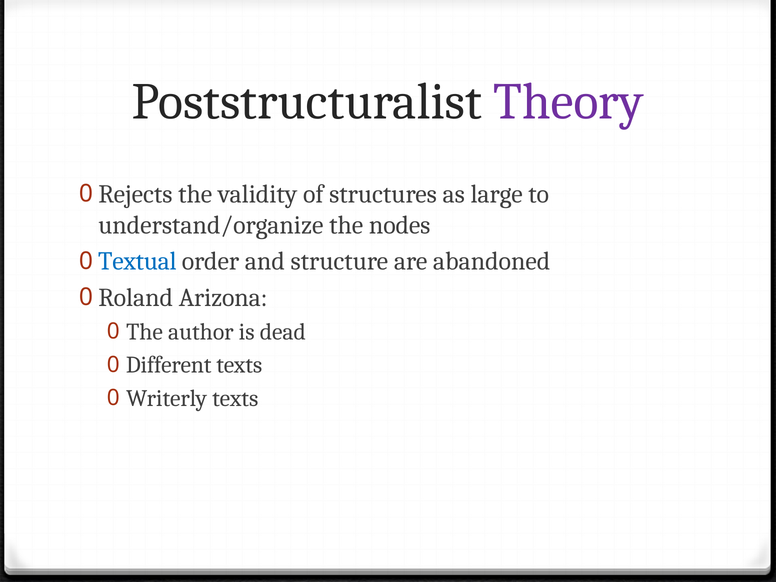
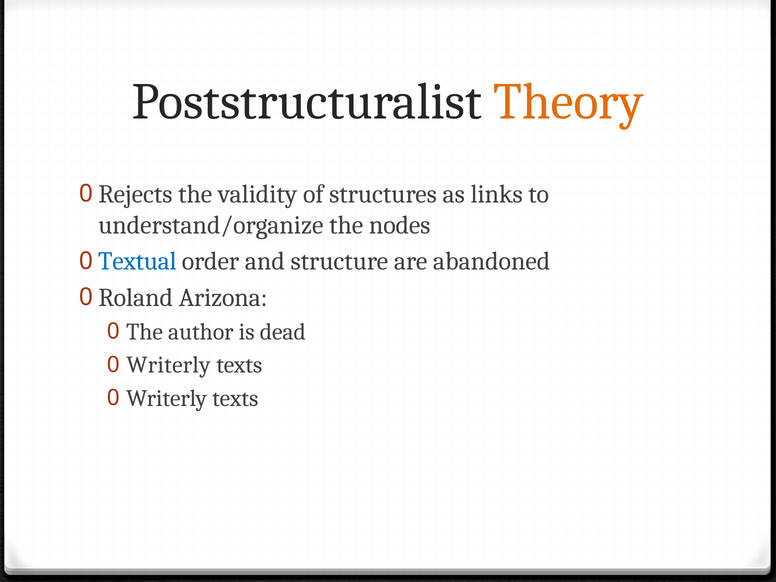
Theory colour: purple -> orange (569, 102)
large: large -> links (497, 194)
Different: Different -> Writerly (169, 365)
